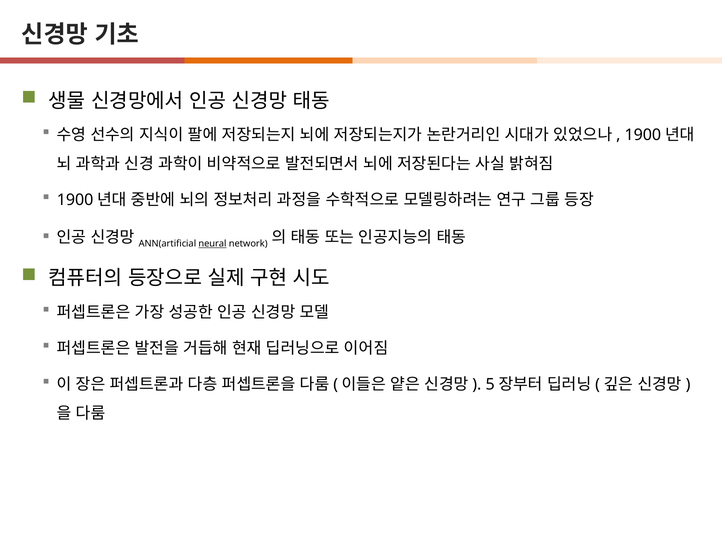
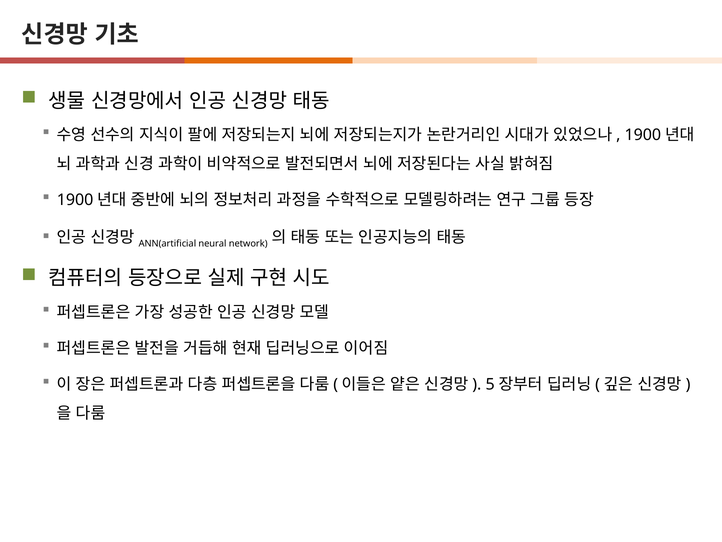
neural underline: present -> none (212, 244)
